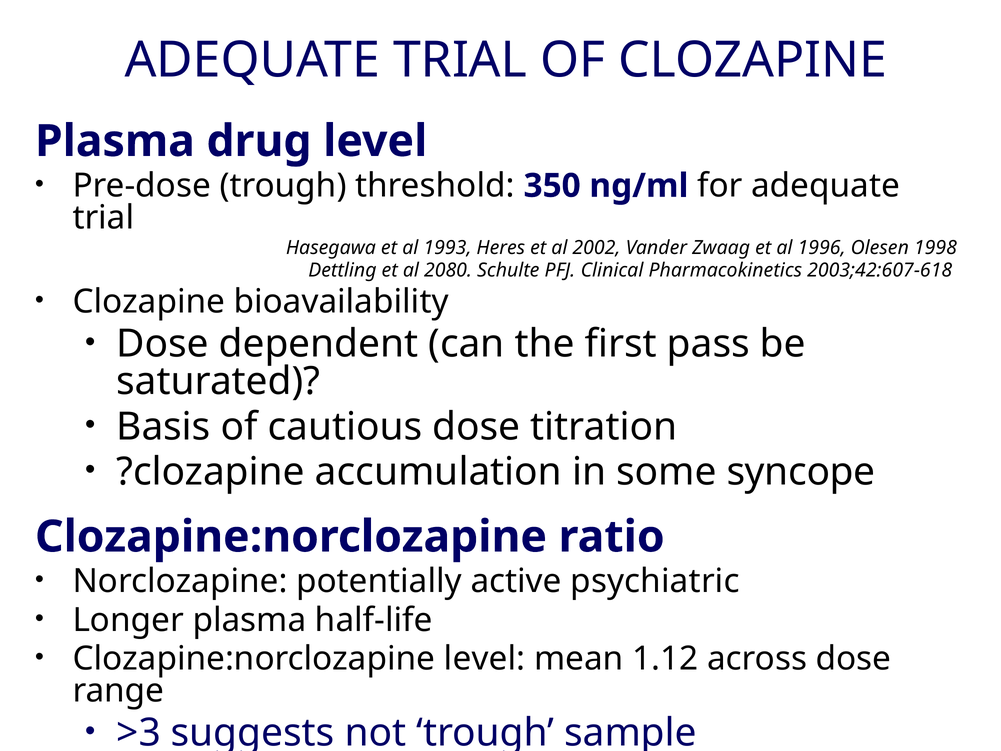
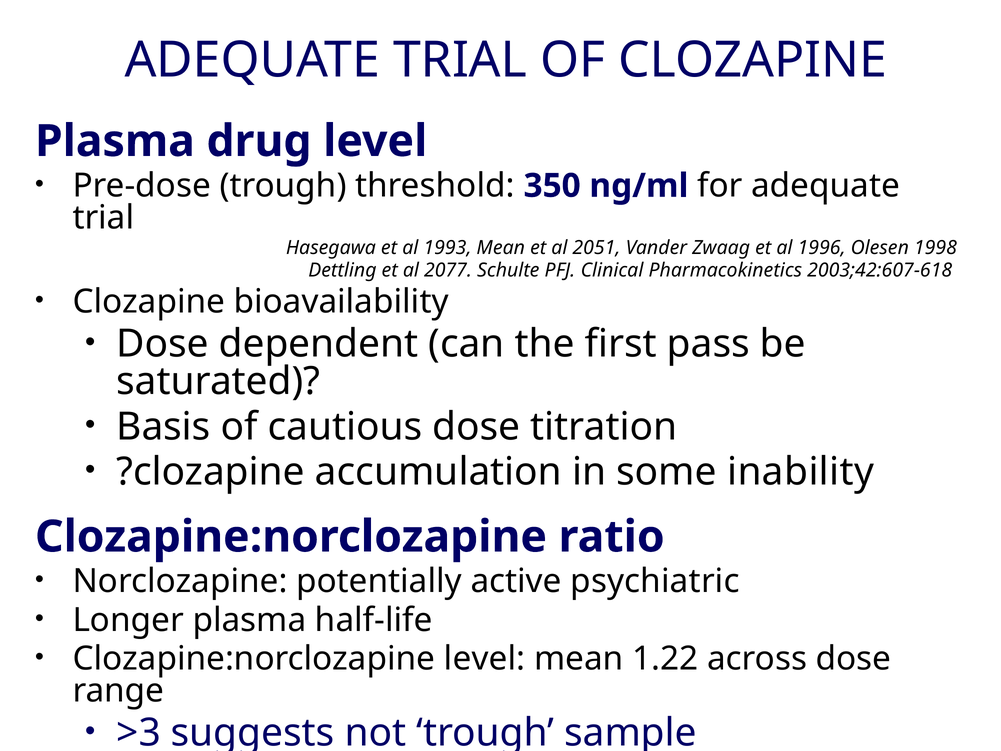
1993 Heres: Heres -> Mean (501, 248)
2002: 2002 -> 2051 (596, 248)
2080: 2080 -> 2077 (448, 270)
syncope: syncope -> inability (801, 472)
1.12: 1.12 -> 1.22 (665, 659)
